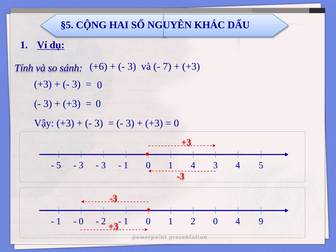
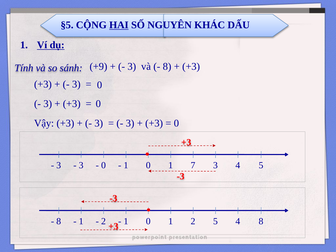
HAI underline: none -> present (119, 25)
+6: +6 -> +9 (98, 67)
7: 7 -> 8 (167, 67)
5: 5 -> 3 (59, 165)
3: 3 -> 0 (104, 165)
4: 4 -> 7 (193, 165)
1: 1 -> 8 (59, 221)
0: 0 -> 1 (81, 221)
2 0: 0 -> 5 (215, 221)
4 9: 9 -> 8 (261, 221)
